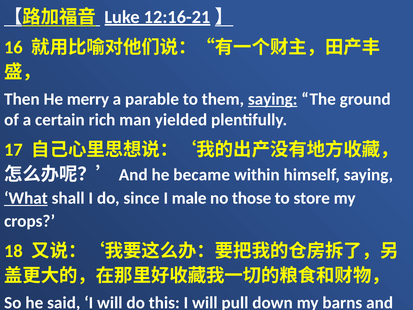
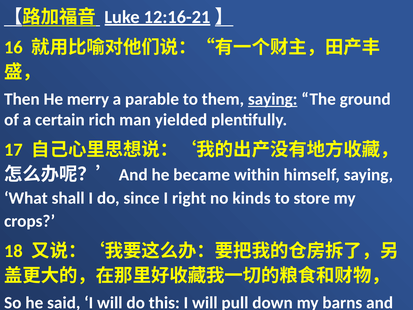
What underline: present -> none (26, 198)
male: male -> right (189, 198)
those: those -> kinds (251, 198)
